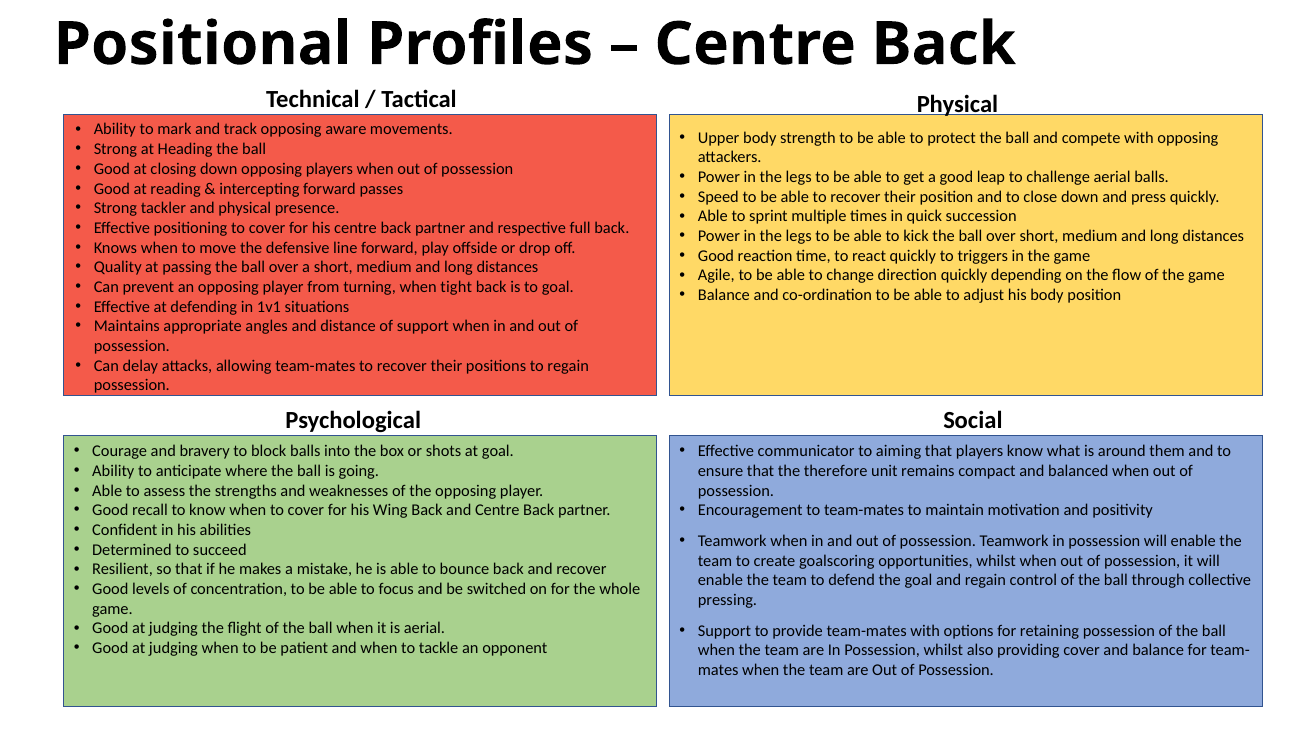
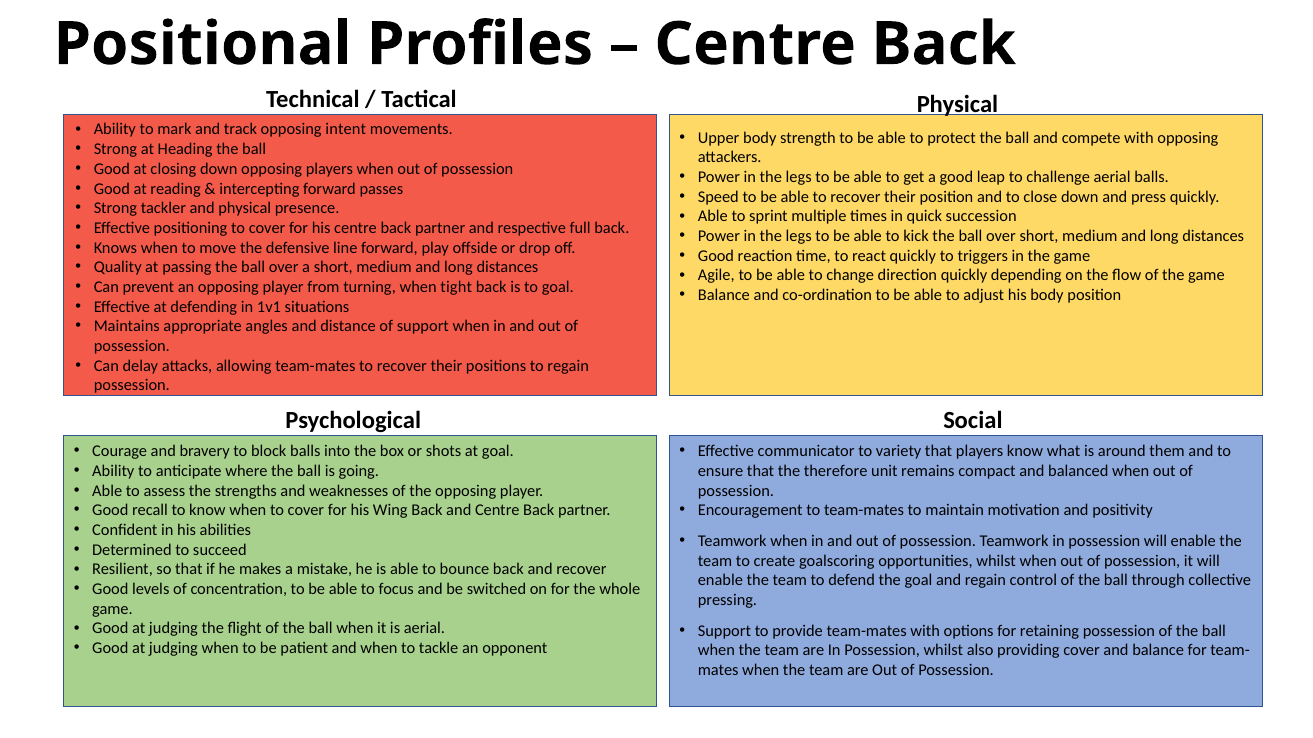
aware: aware -> intent (346, 130)
aiming: aiming -> variety (899, 452)
